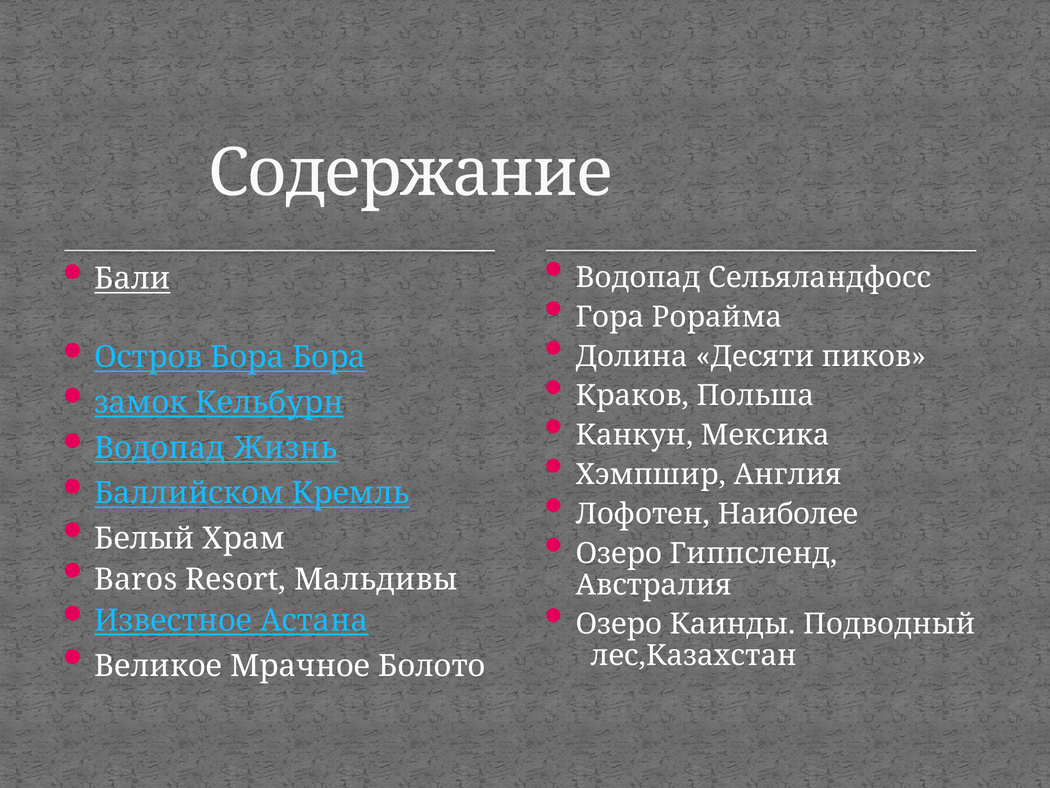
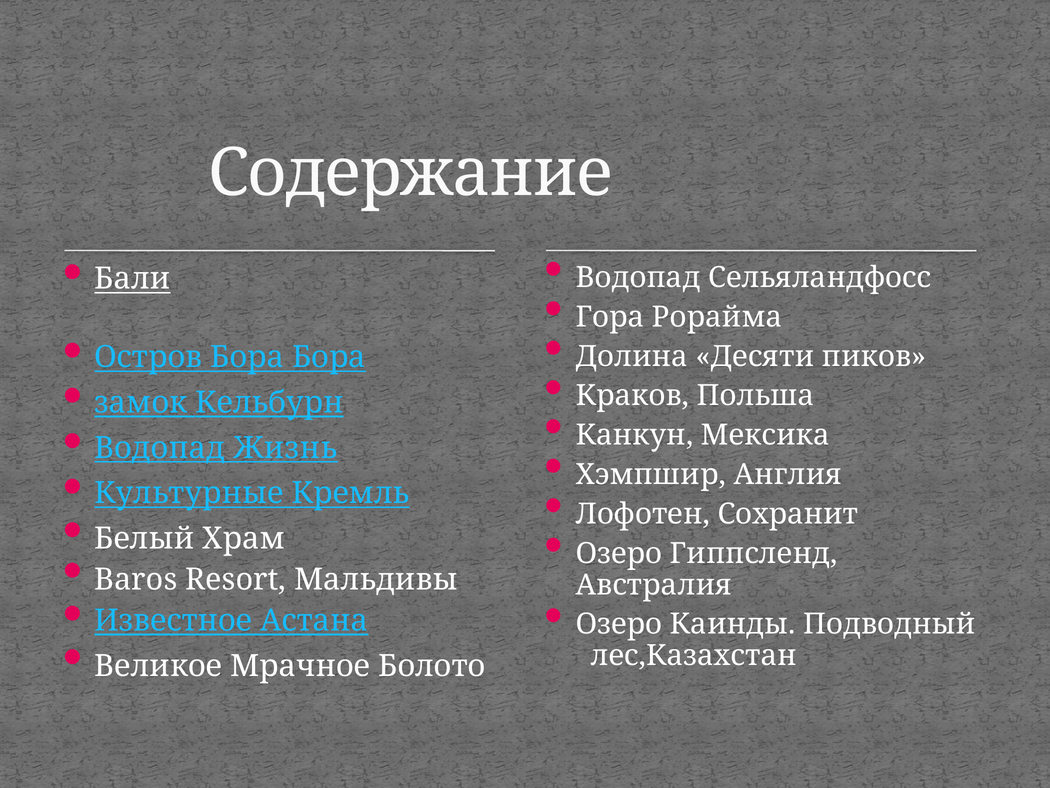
Баллийском: Баллийском -> Культурные (189, 493)
Наиболее: Наиболее -> Сохранит (788, 514)
